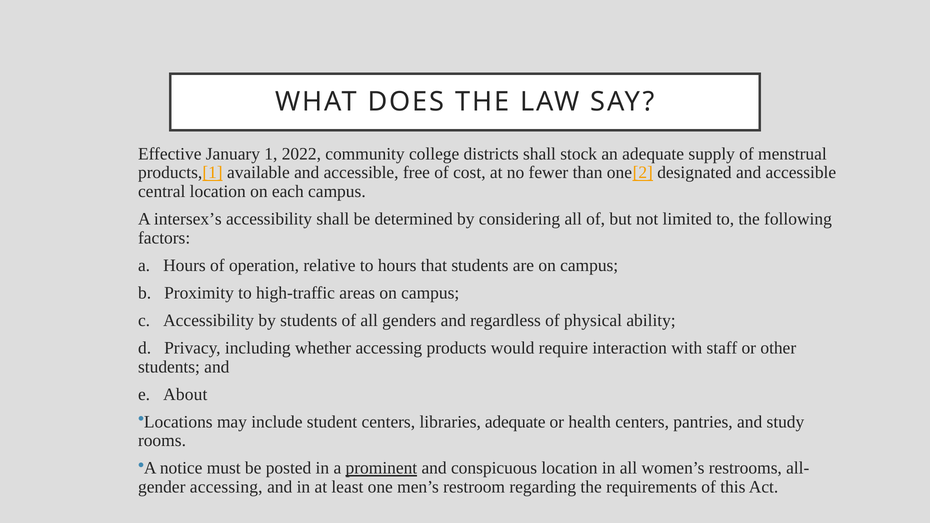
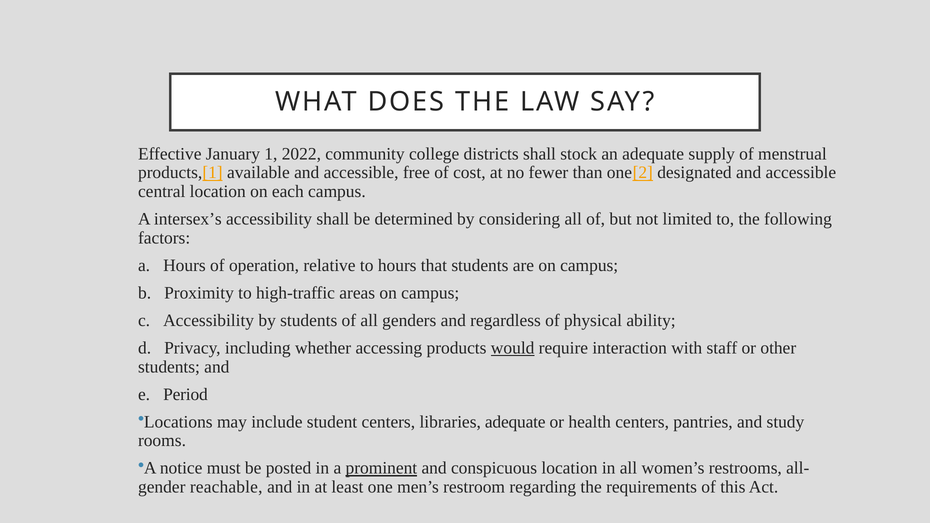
would underline: none -> present (513, 348)
About: About -> Period (185, 394)
accessing: accessing -> reachable (226, 487)
